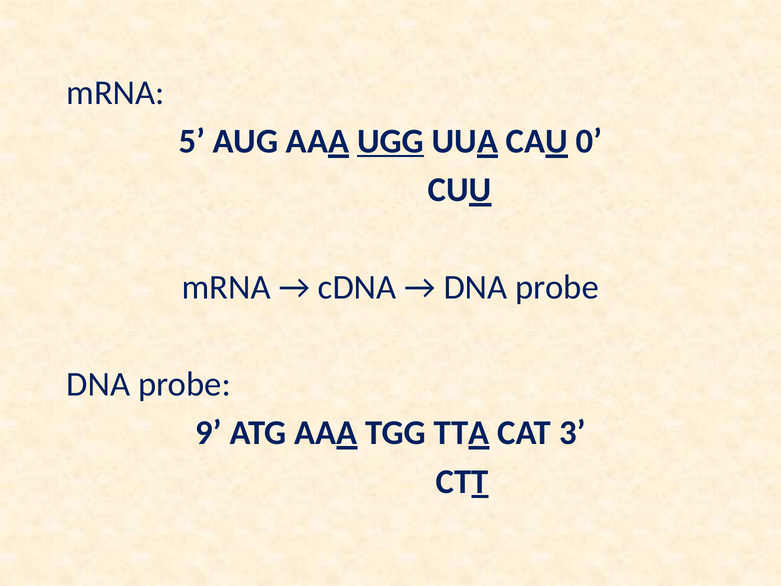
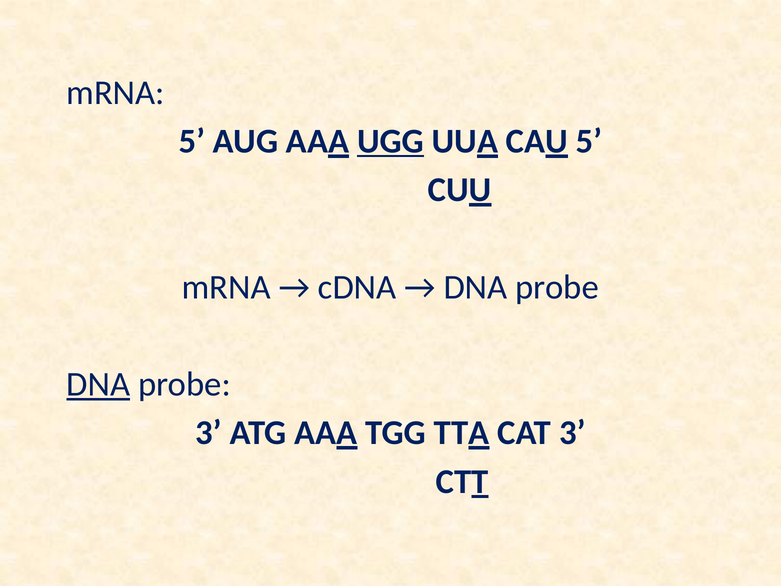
CAU 0: 0 -> 5 (589, 141)
DNA underline: none -> present (98, 384)
9: 9 -> 3 (209, 433)
